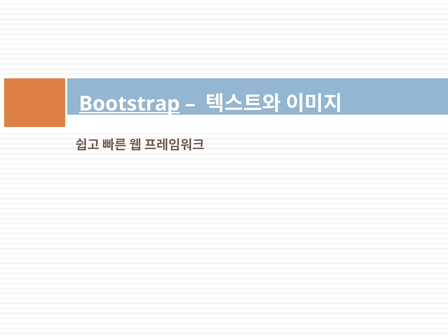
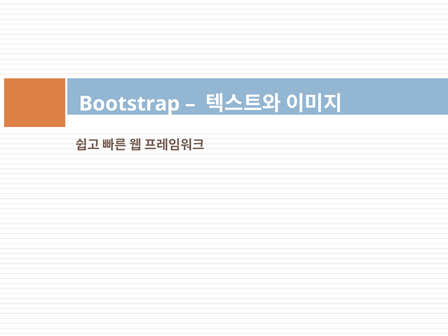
Bootstrap underline: present -> none (129, 104)
